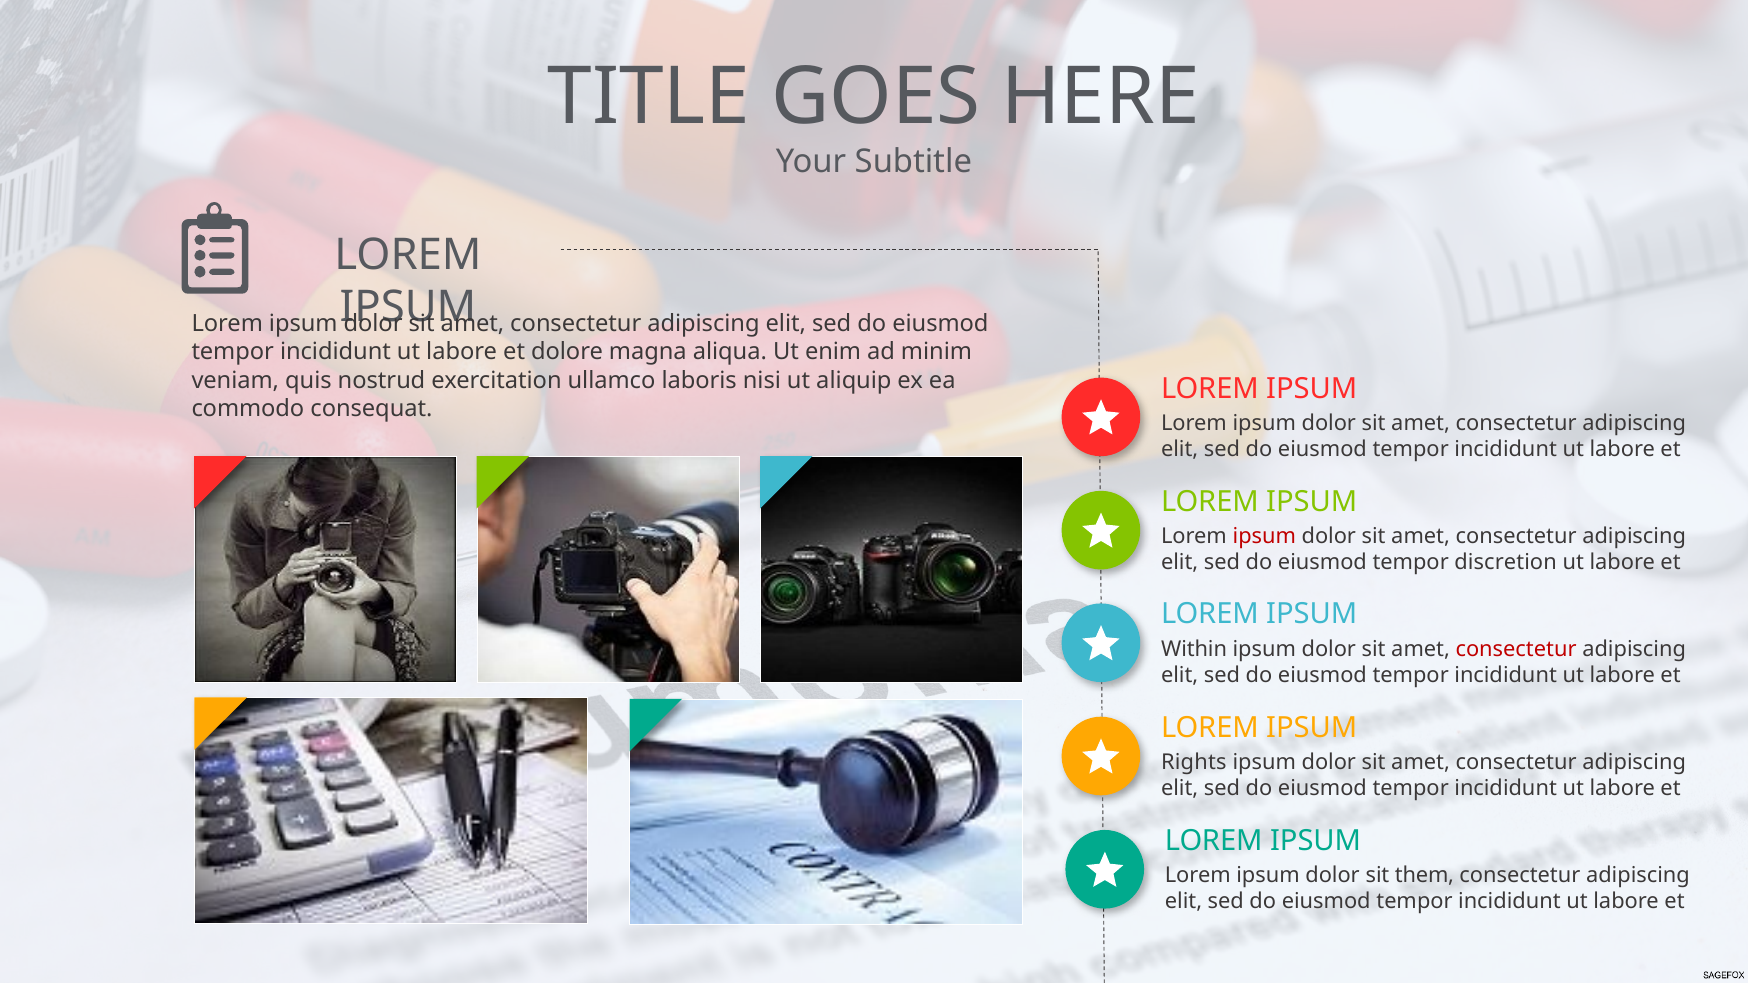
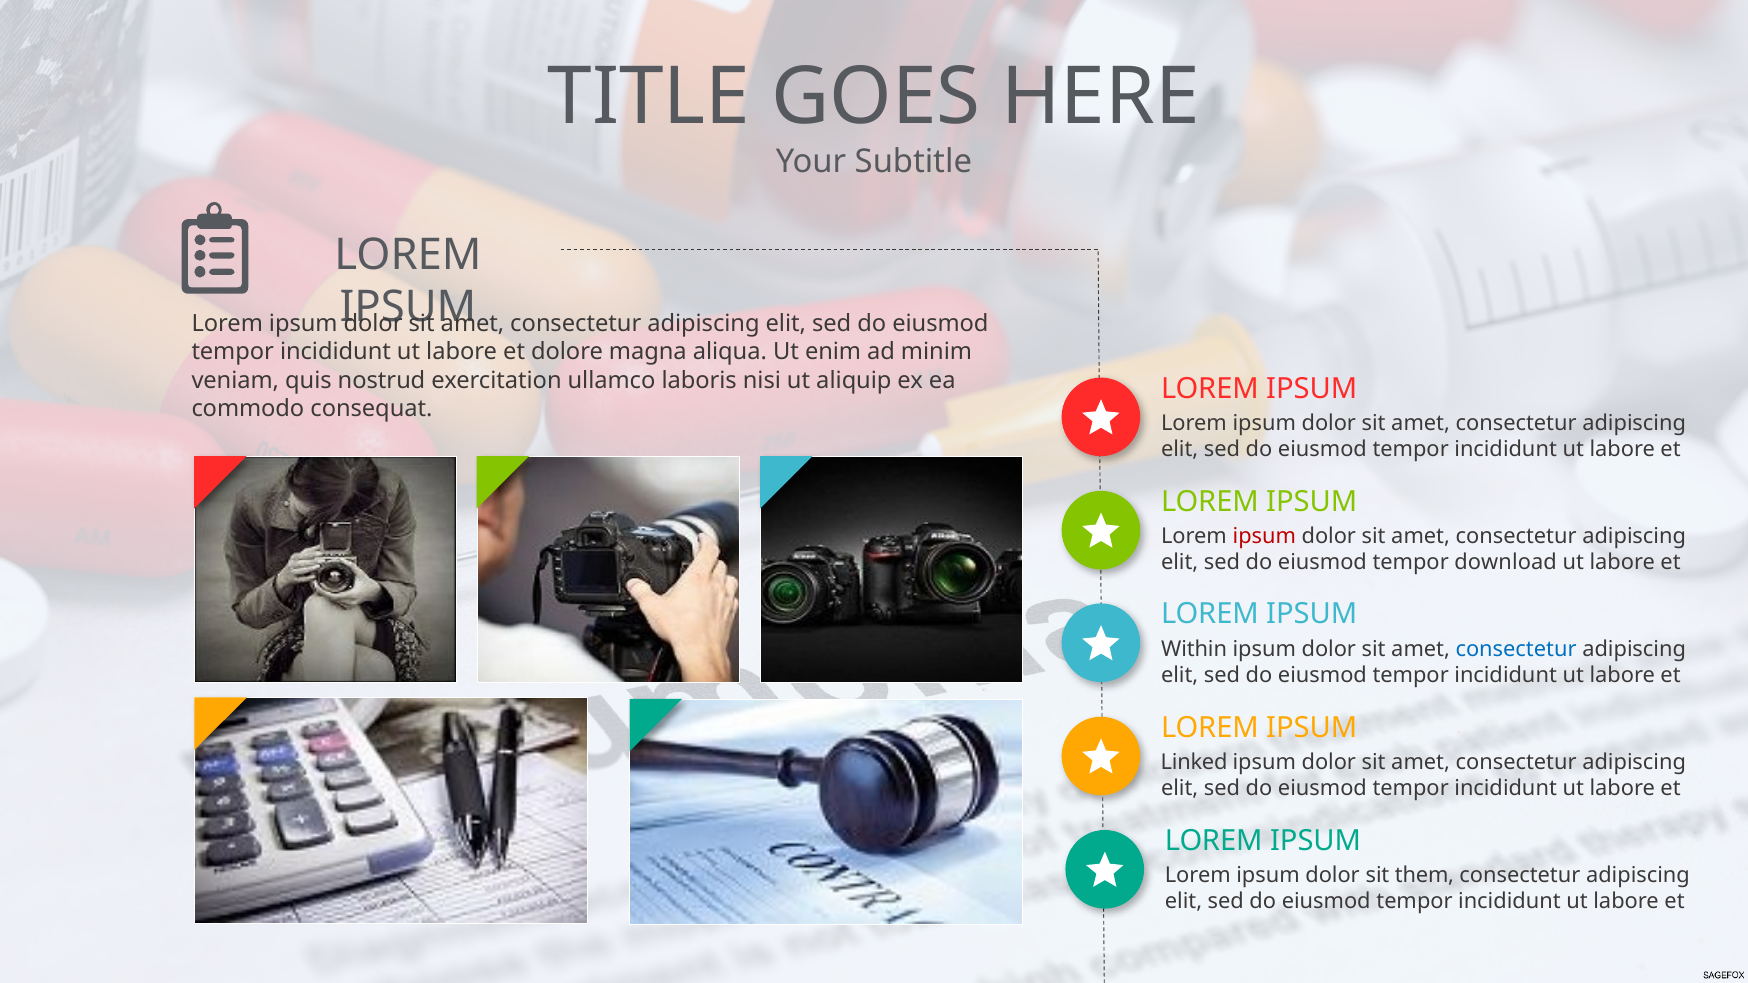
discretion: discretion -> download (1506, 563)
consectetur colour: red -> blue (1516, 649)
Rights: Rights -> Linked (1194, 762)
